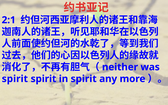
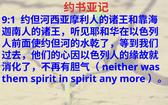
2:1: 2:1 -> 9:1 (9, 20)
spirit: spirit -> them (15, 79)
